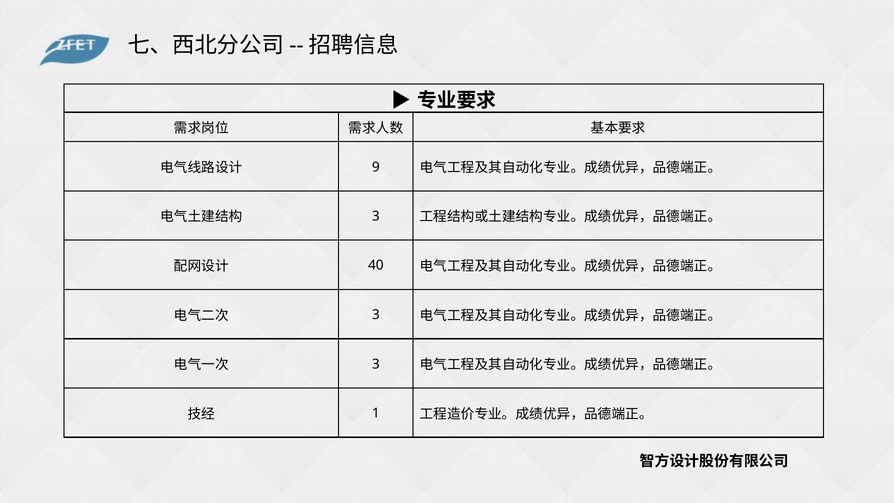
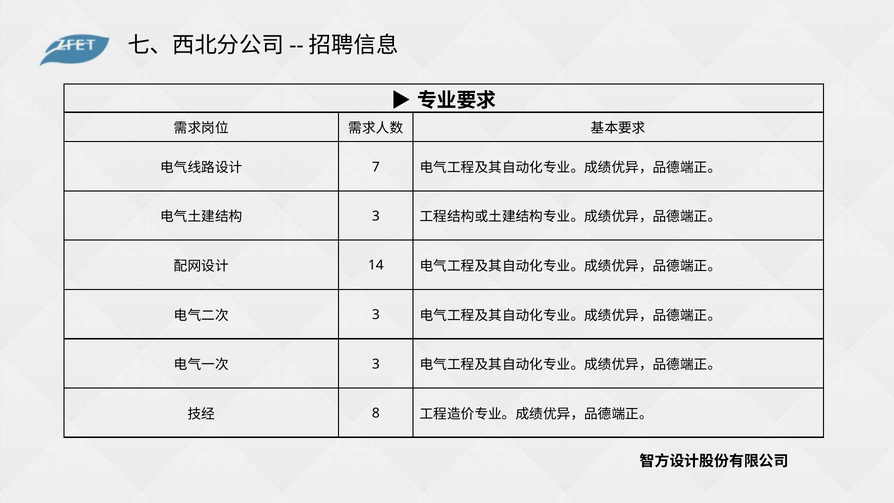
9: 9 -> 7 (376, 167)
40: 40 -> 14 (376, 265)
1: 1 -> 8 (376, 413)
